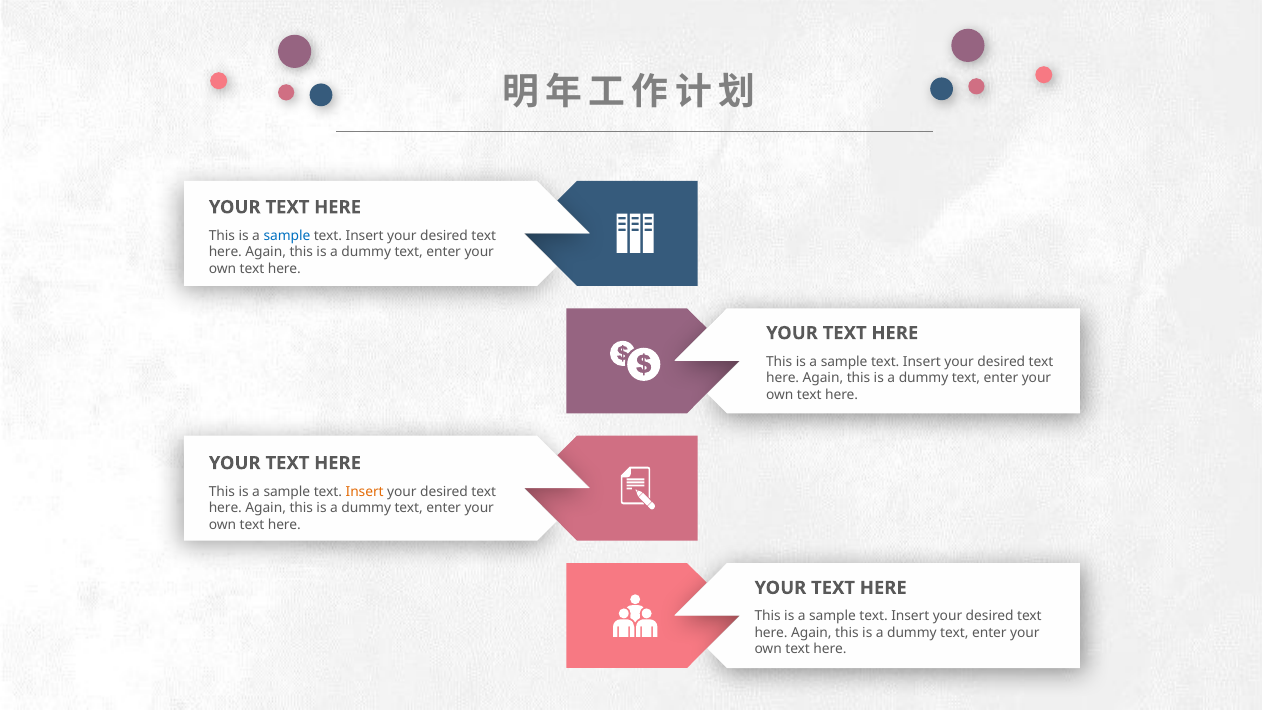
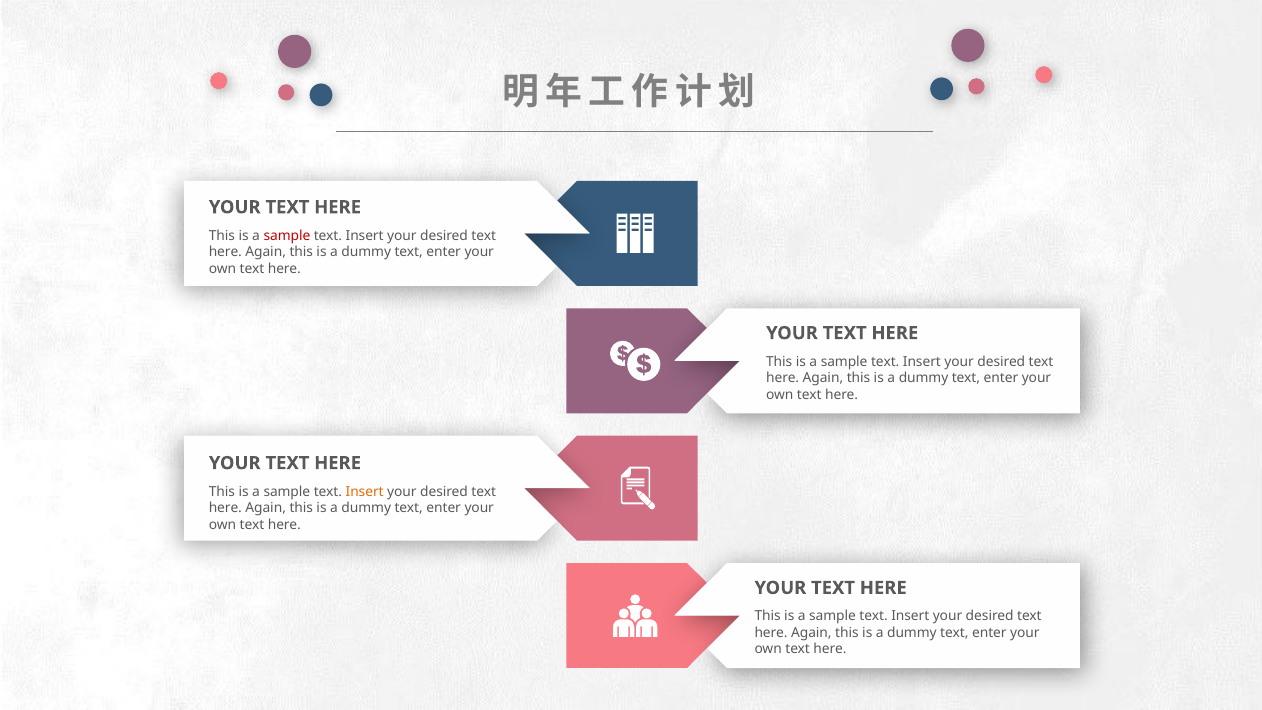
sample colour: blue -> red (287, 236)
